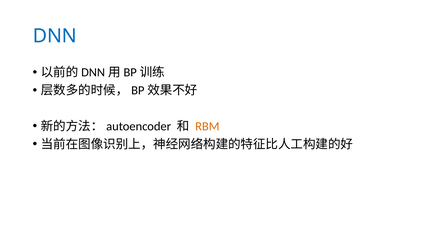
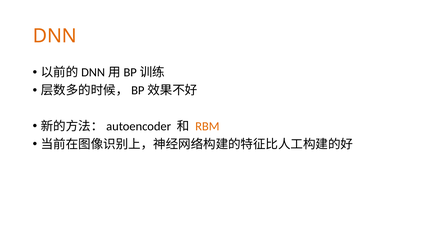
DNN colour: blue -> orange (55, 36)
